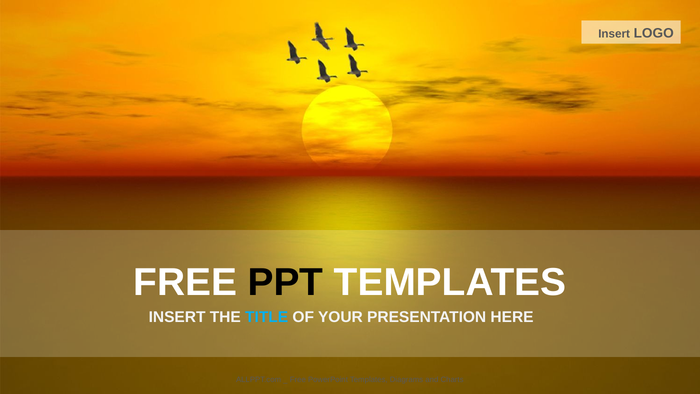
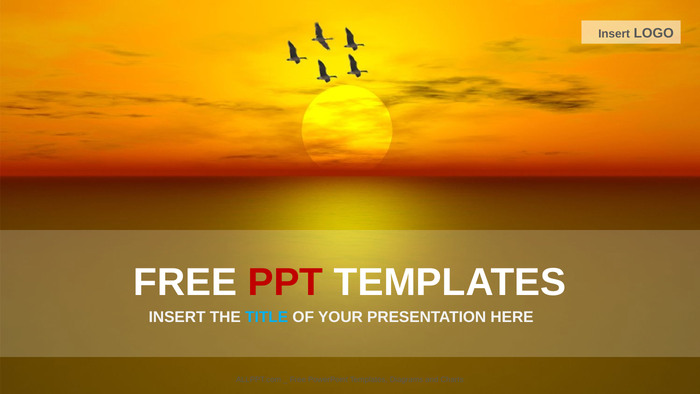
PPT colour: black -> red (285, 282)
